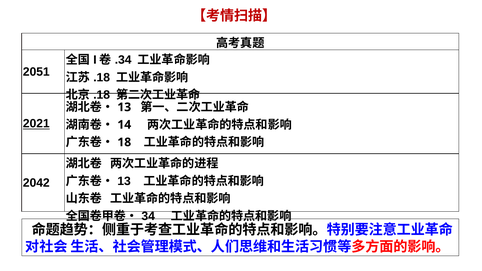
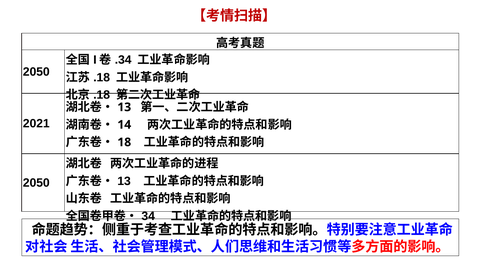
2051: 2051 -> 2050 (36, 72)
2021 underline: present -> none (36, 124)
2042: 2042 -> 2050 (36, 183)
